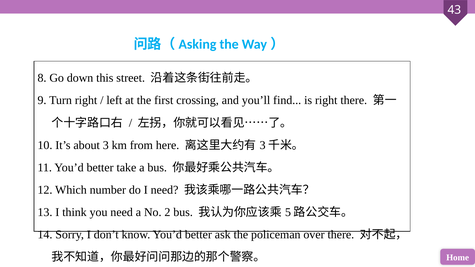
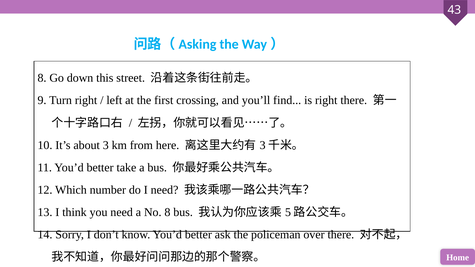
No 2: 2 -> 8 (167, 212)
